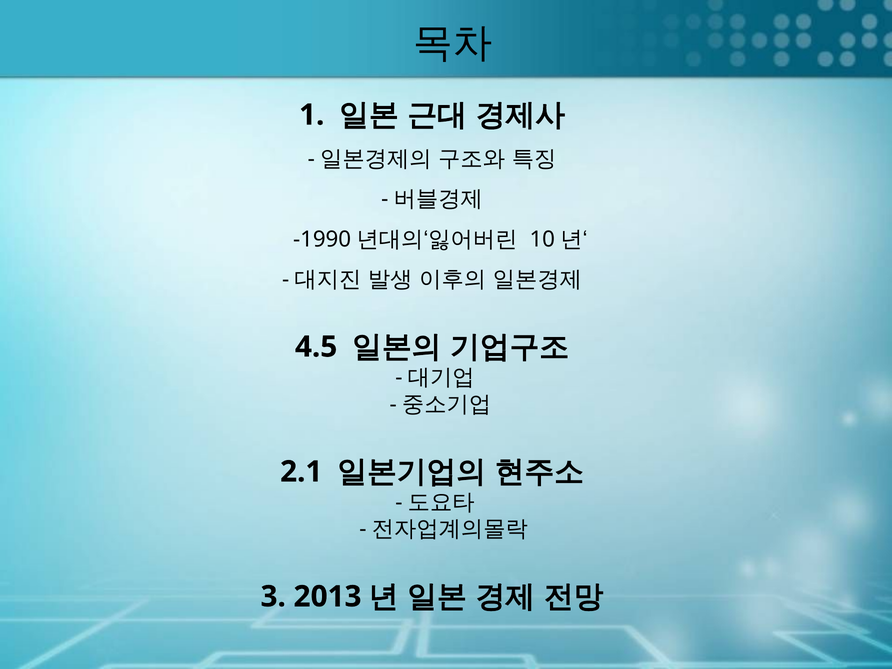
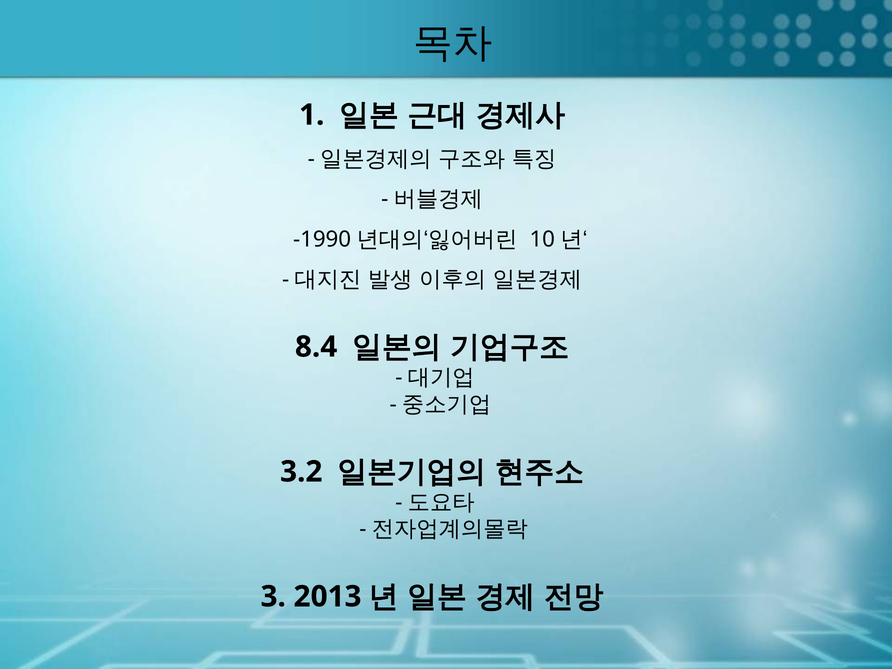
4.5: 4.5 -> 8.4 (316, 347)
2.1: 2.1 -> 3.2 (301, 472)
